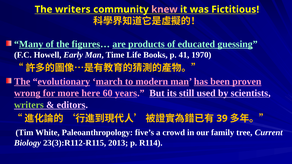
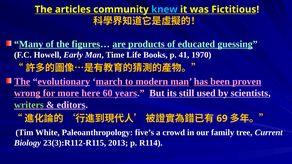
The writers: writers -> articles (73, 9)
knew colour: pink -> light blue (164, 9)
39: 39 -> 69 (222, 119)
